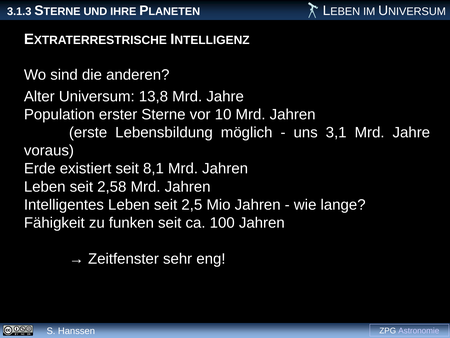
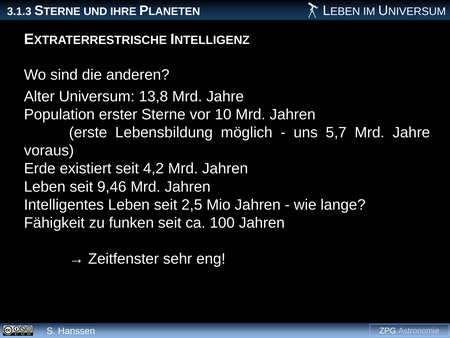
3,1: 3,1 -> 5,7 (336, 132)
8,1: 8,1 -> 4,2 (153, 168)
2,58: 2,58 -> 9,46 (112, 186)
